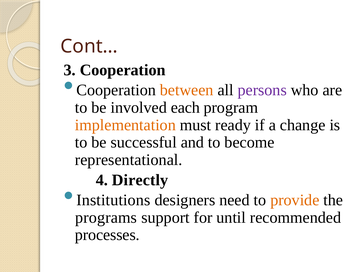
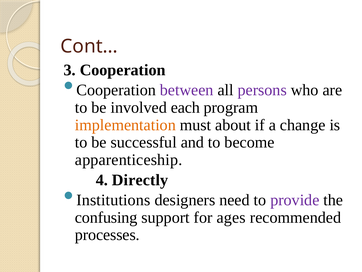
between colour: orange -> purple (187, 90)
ready: ready -> about (233, 125)
representational: representational -> apparenticeship (129, 160)
provide colour: orange -> purple (295, 200)
programs: programs -> confusing (106, 217)
until: until -> ages (231, 217)
